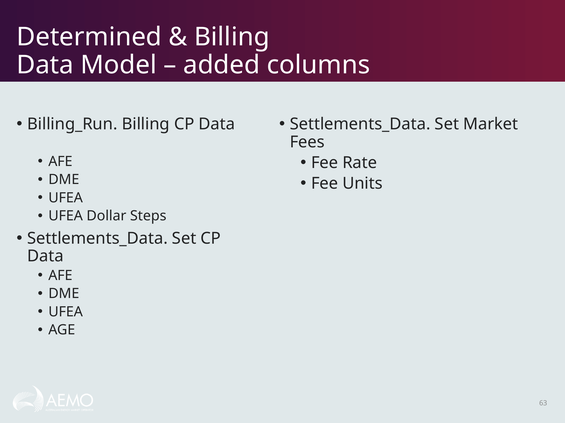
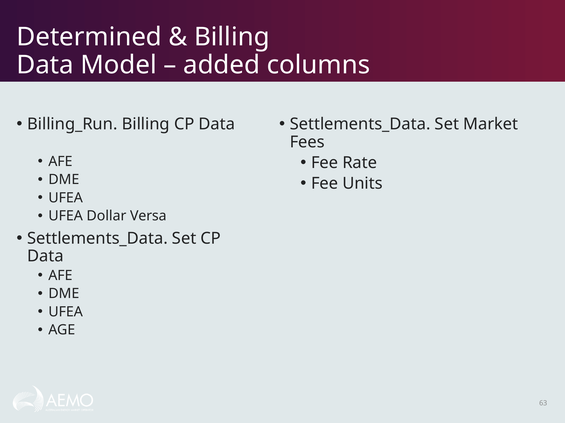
Steps: Steps -> Versa (148, 216)
